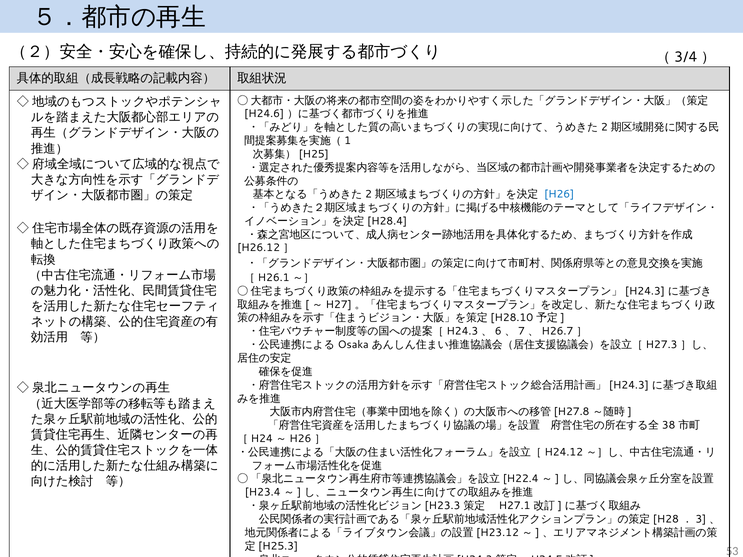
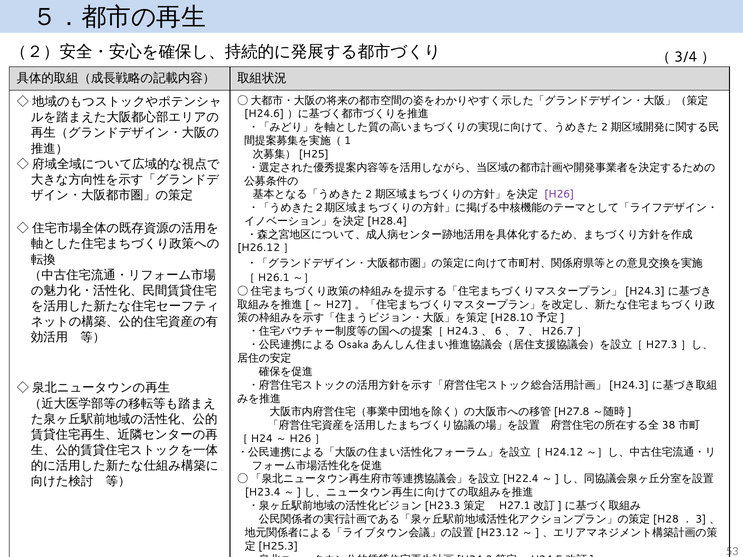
H26 colour: blue -> purple (559, 194)
